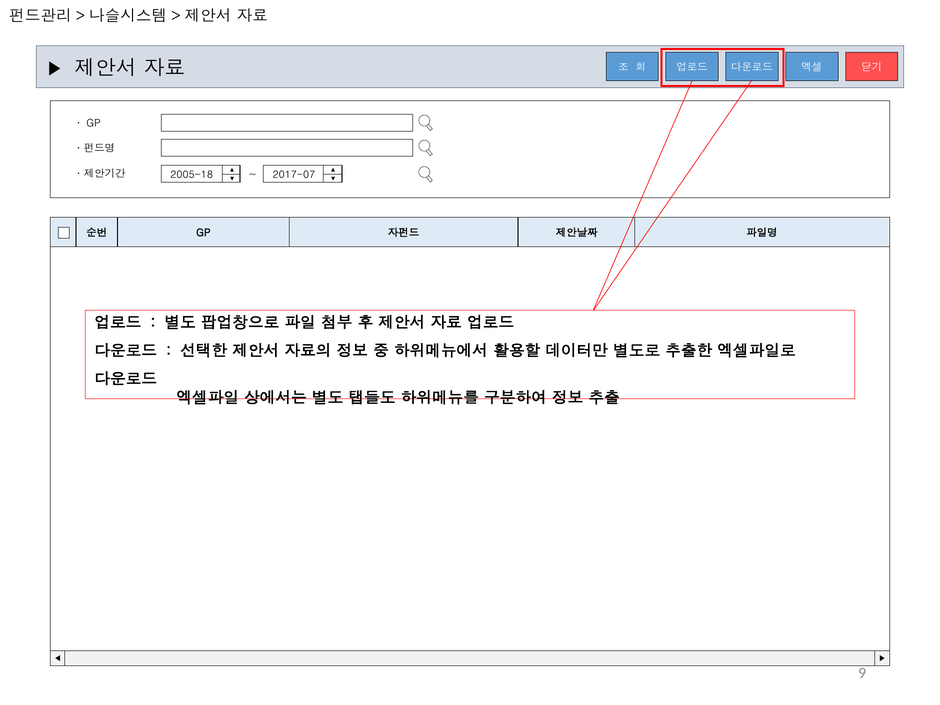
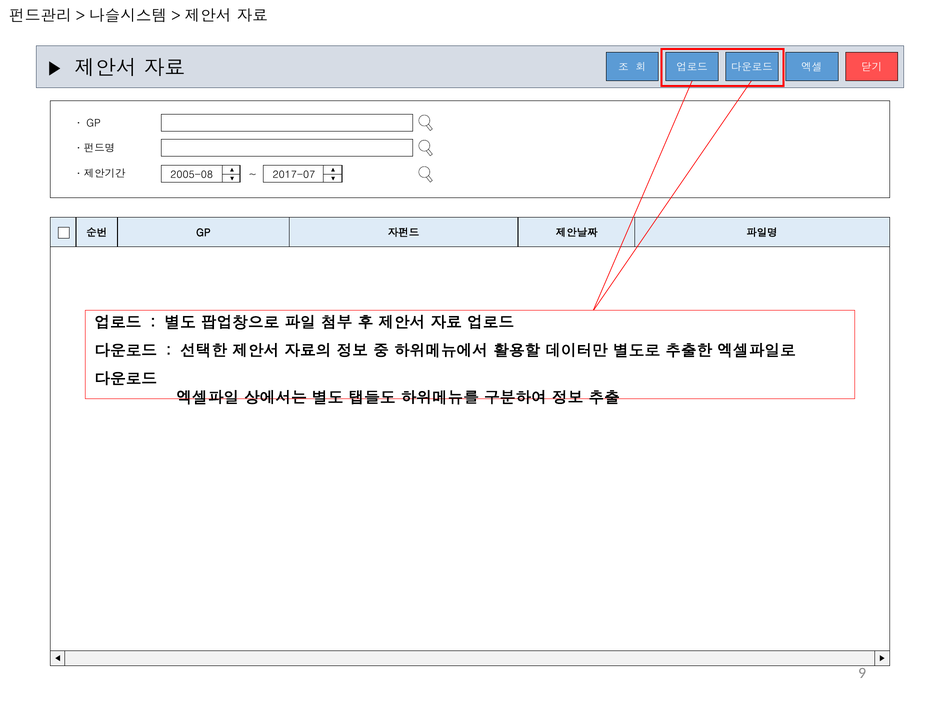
2005-18: 2005-18 -> 2005-08 (192, 175)
